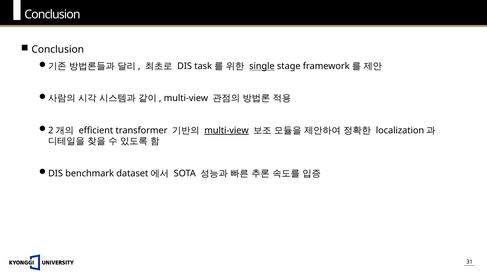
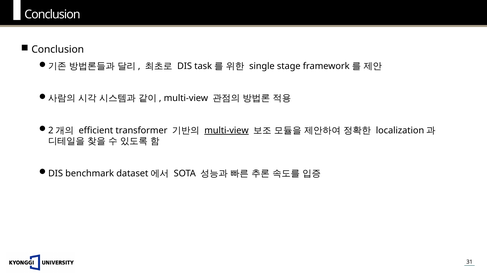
single underline: present -> none (262, 66)
